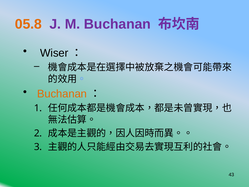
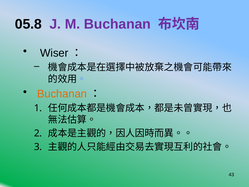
05.8 colour: orange -> black (28, 24)
